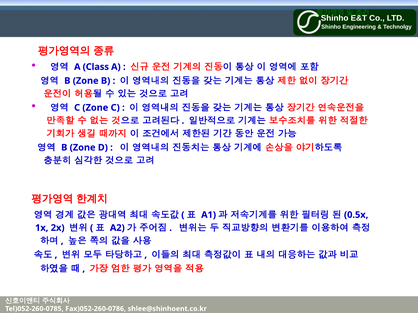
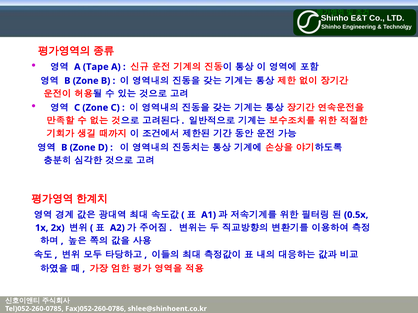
Class: Class -> Tape (96, 67)
